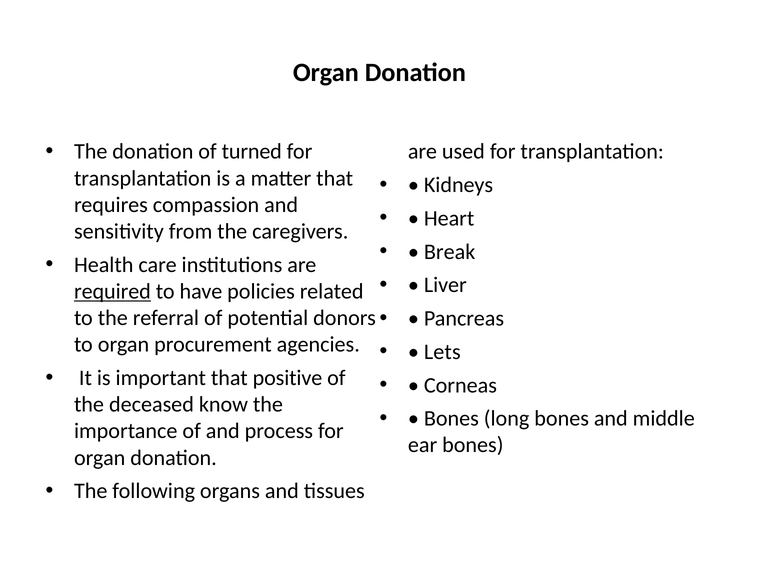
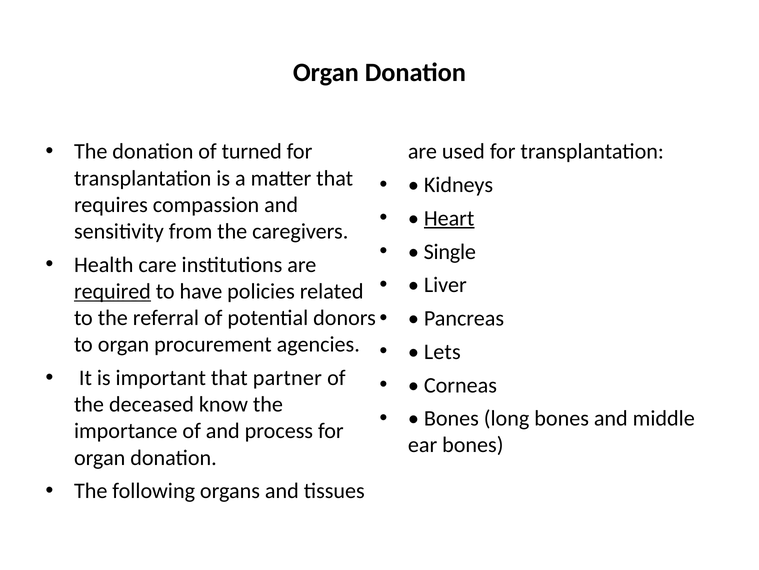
Heart underline: none -> present (449, 218)
Break: Break -> Single (450, 251)
positive: positive -> partner (287, 377)
